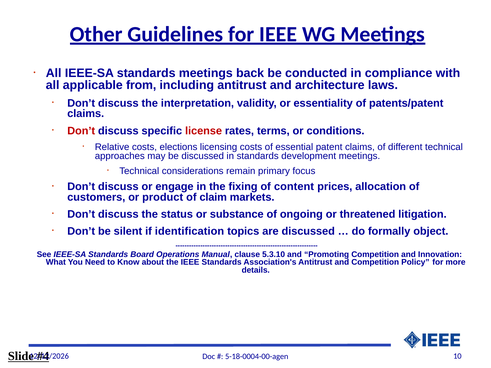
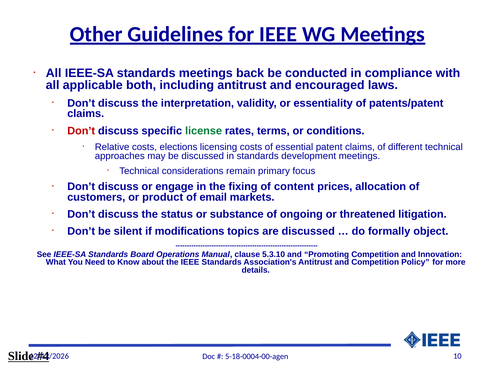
from: from -> both (141, 85)
architecture: architecture -> encouraged (330, 85)
license colour: red -> green (204, 131)
claim: claim -> email (213, 197)
identification: identification -> modifications (190, 231)
